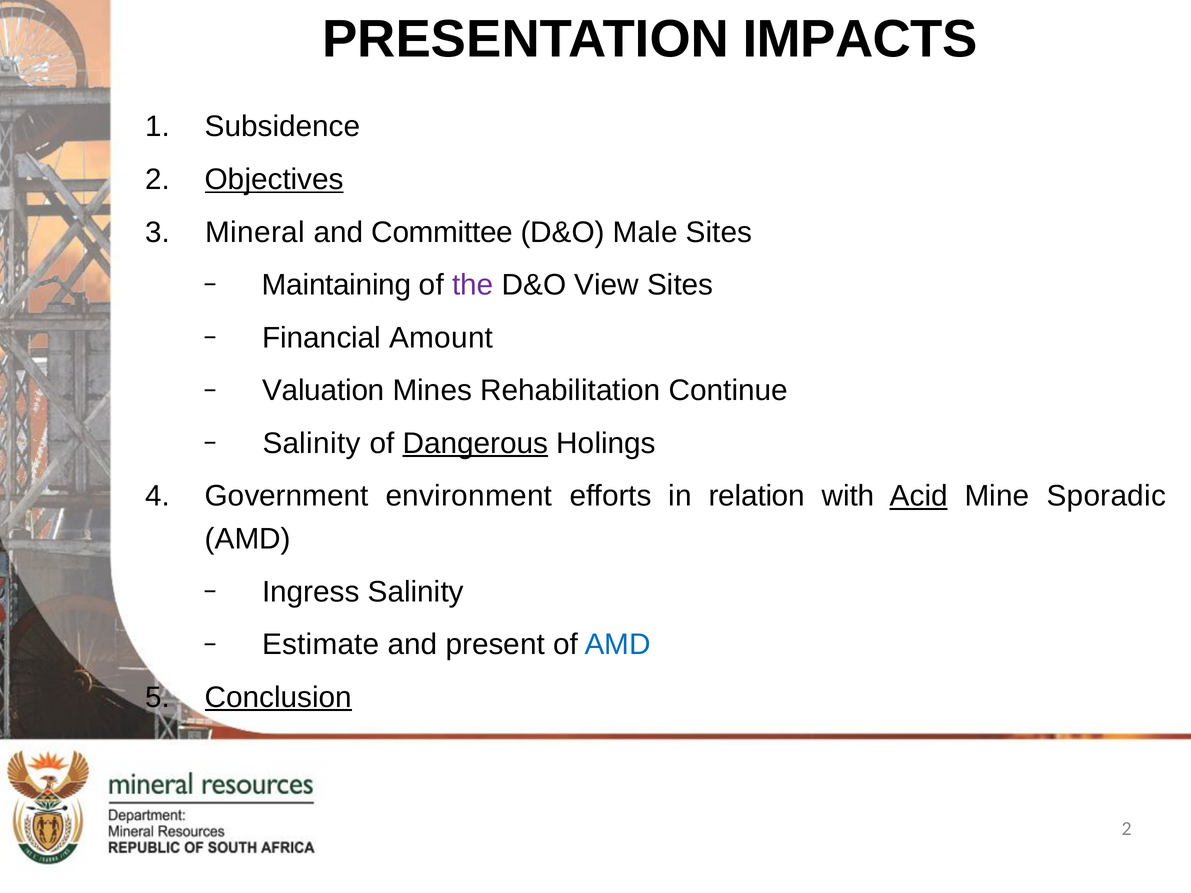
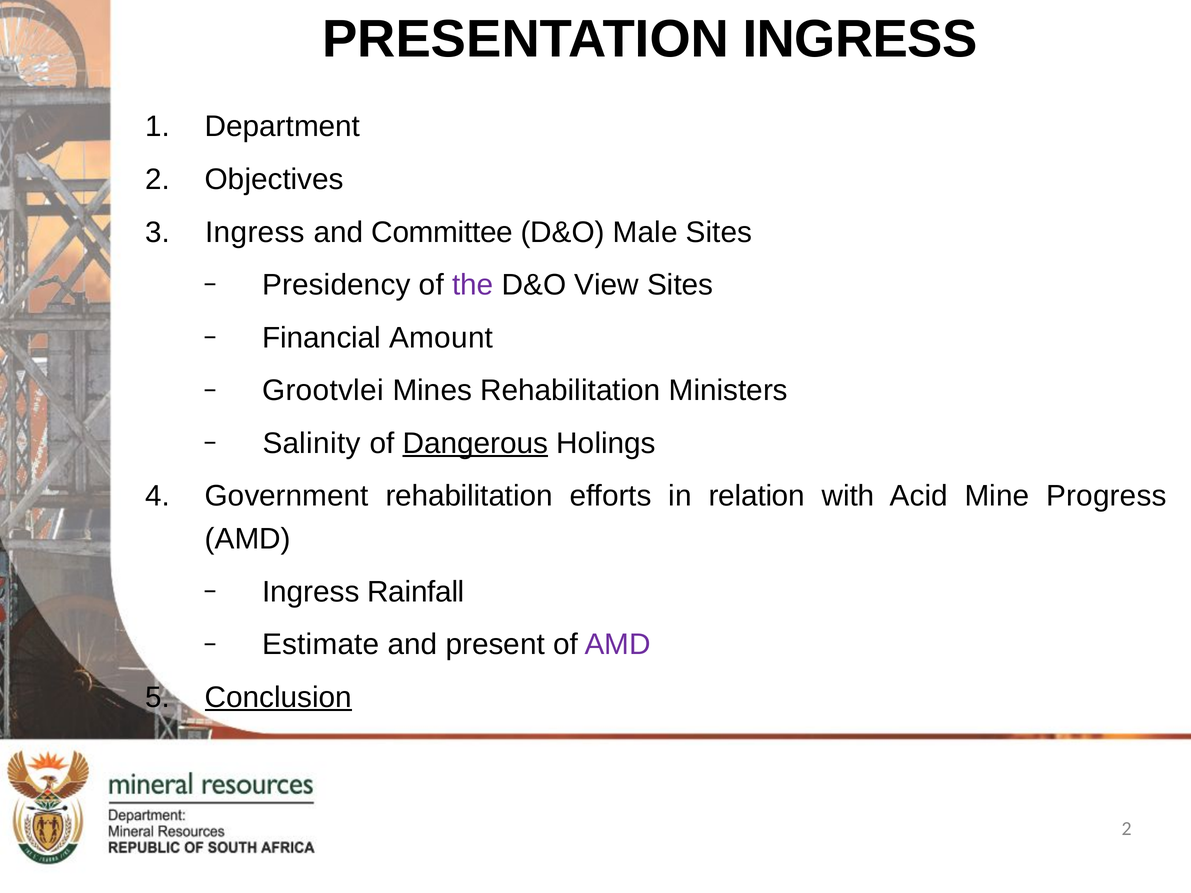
PRESENTATION IMPACTS: IMPACTS -> INGRESS (860, 39)
Subsidence: Subsidence -> Department (283, 127)
Objectives underline: present -> none (274, 179)
Mineral: Mineral -> Ingress (255, 232)
Maintaining: Maintaining -> Presidency (336, 285)
Valuation: Valuation -> Grootvlei (323, 391)
Continue: Continue -> Ministers (728, 391)
Government environment: environment -> rehabilitation (469, 496)
Acid underline: present -> none (919, 496)
Sporadic: Sporadic -> Progress (1106, 496)
Ingress Salinity: Salinity -> Rainfall (416, 592)
AMD colour: blue -> purple (618, 645)
